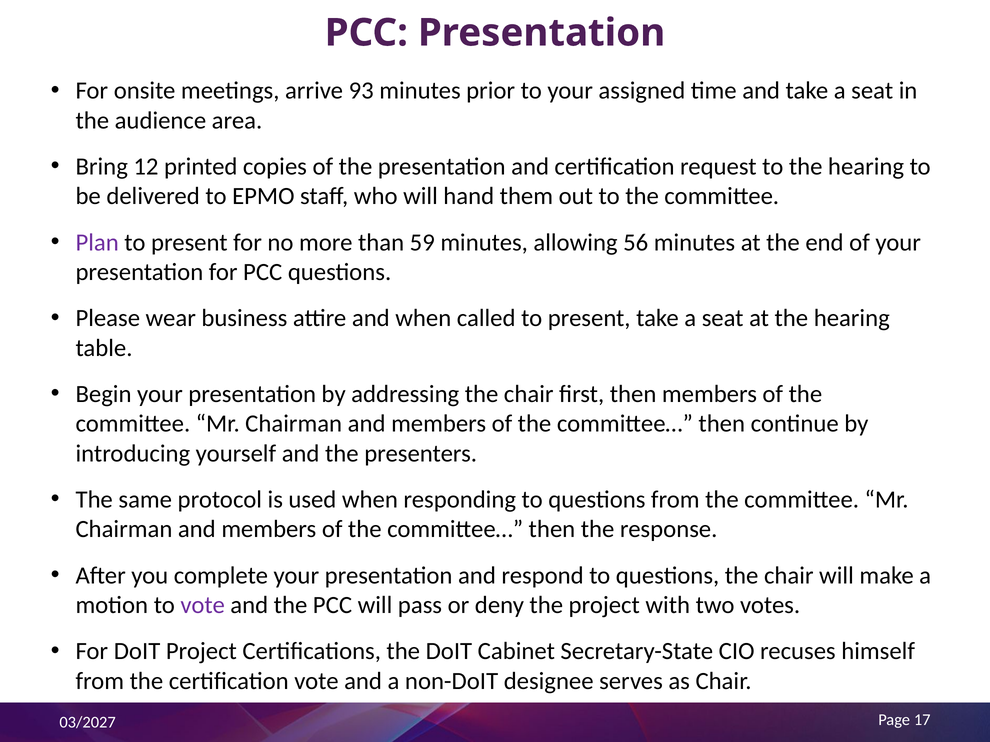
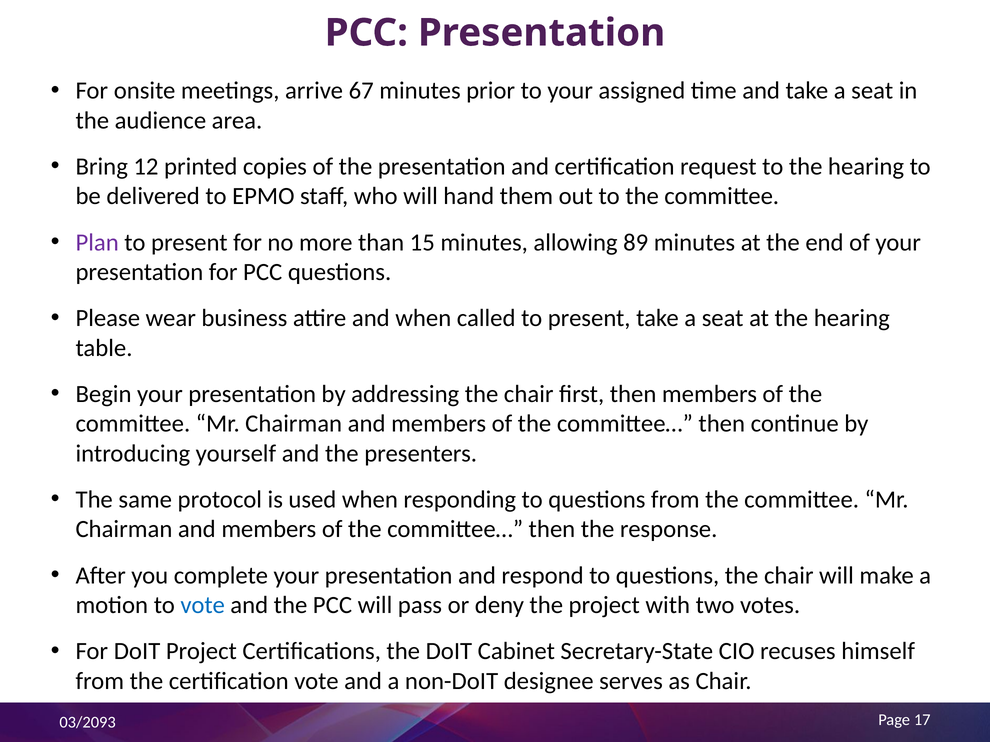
93: 93 -> 67 (361, 91)
59: 59 -> 15 (422, 243)
56: 56 -> 89 (636, 243)
vote colour: purple -> blue (203, 606)
03/2027: 03/2027 -> 03/2093 (88, 723)
